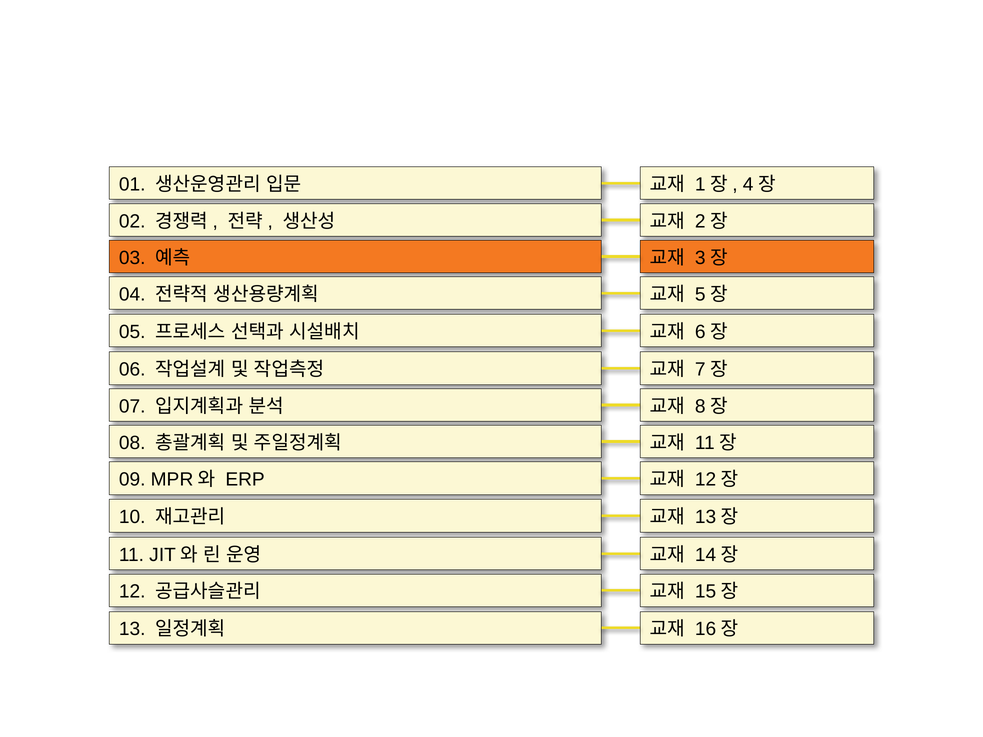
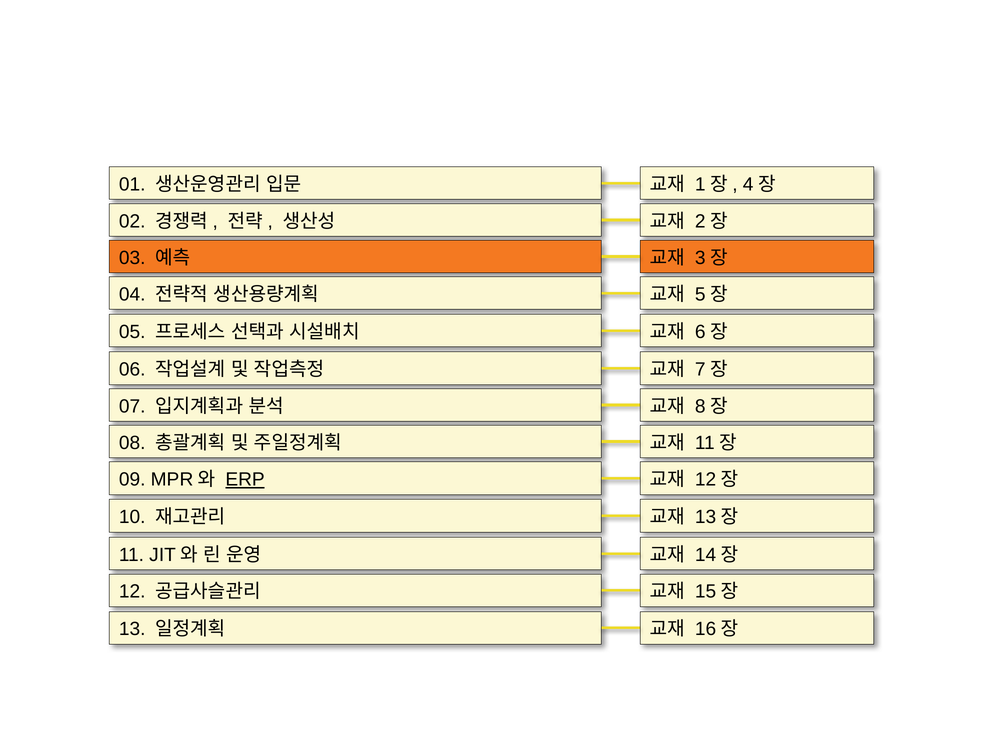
ERP underline: none -> present (245, 480)
